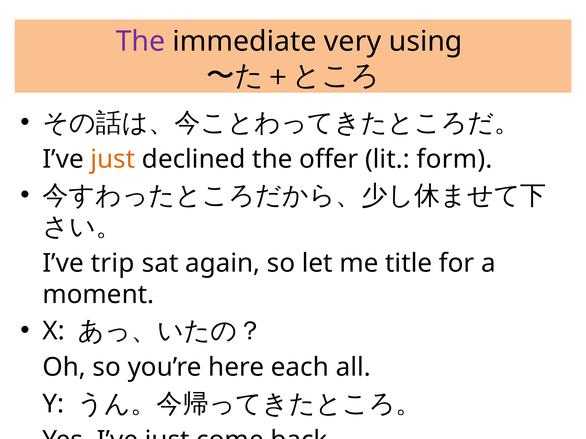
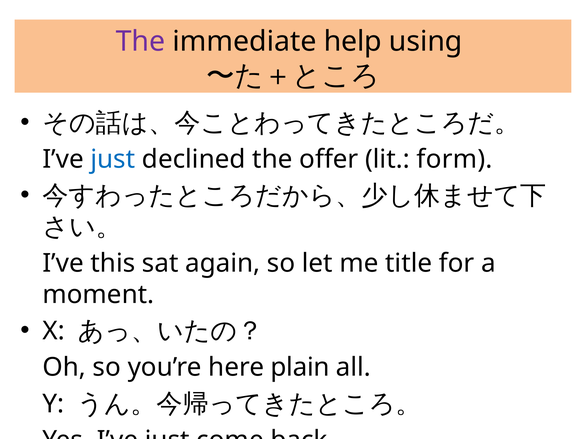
very: very -> help (353, 42)
just colour: orange -> blue (113, 159)
trip: trip -> this (113, 264)
each: each -> plain (300, 368)
